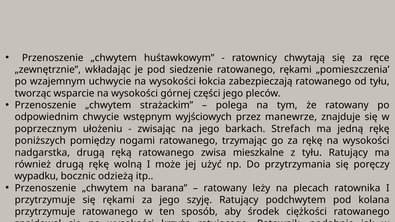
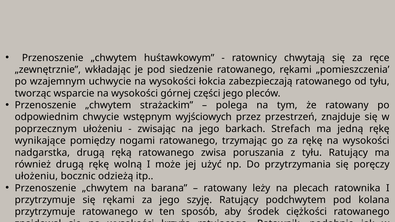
manewrze: manewrze -> przestrzeń (291, 117)
poniższych: poniższych -> wynikające (40, 141)
mieszkalne: mieszkalne -> poruszania (258, 153)
wypadku: wypadku -> ułożeniu (36, 176)
